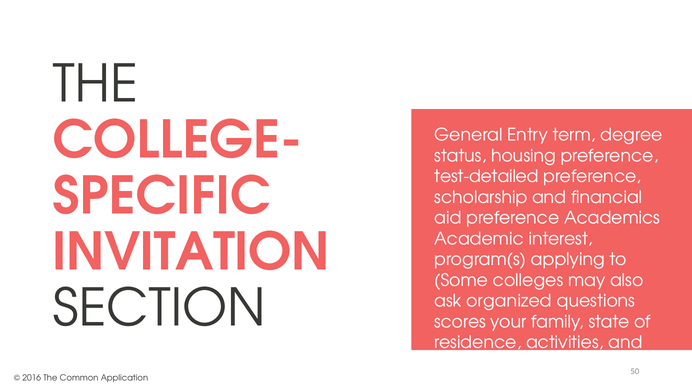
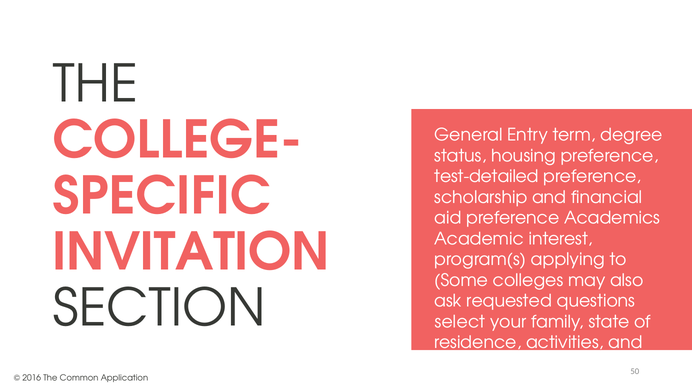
organized: organized -> requested (509, 301)
scores: scores -> select (460, 322)
